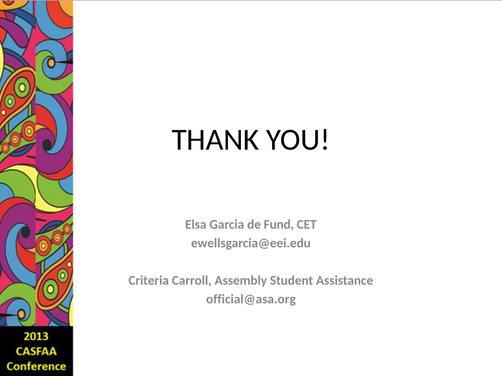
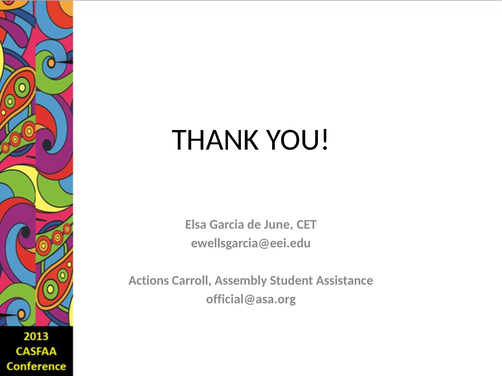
Fund: Fund -> June (279, 225)
Criteria: Criteria -> Actions (149, 281)
